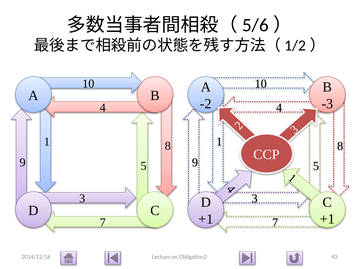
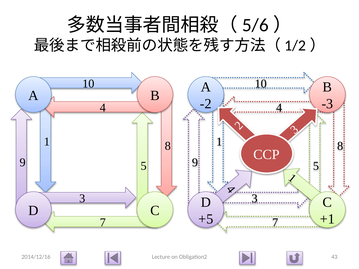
+1: +1 -> +5 (206, 219)
